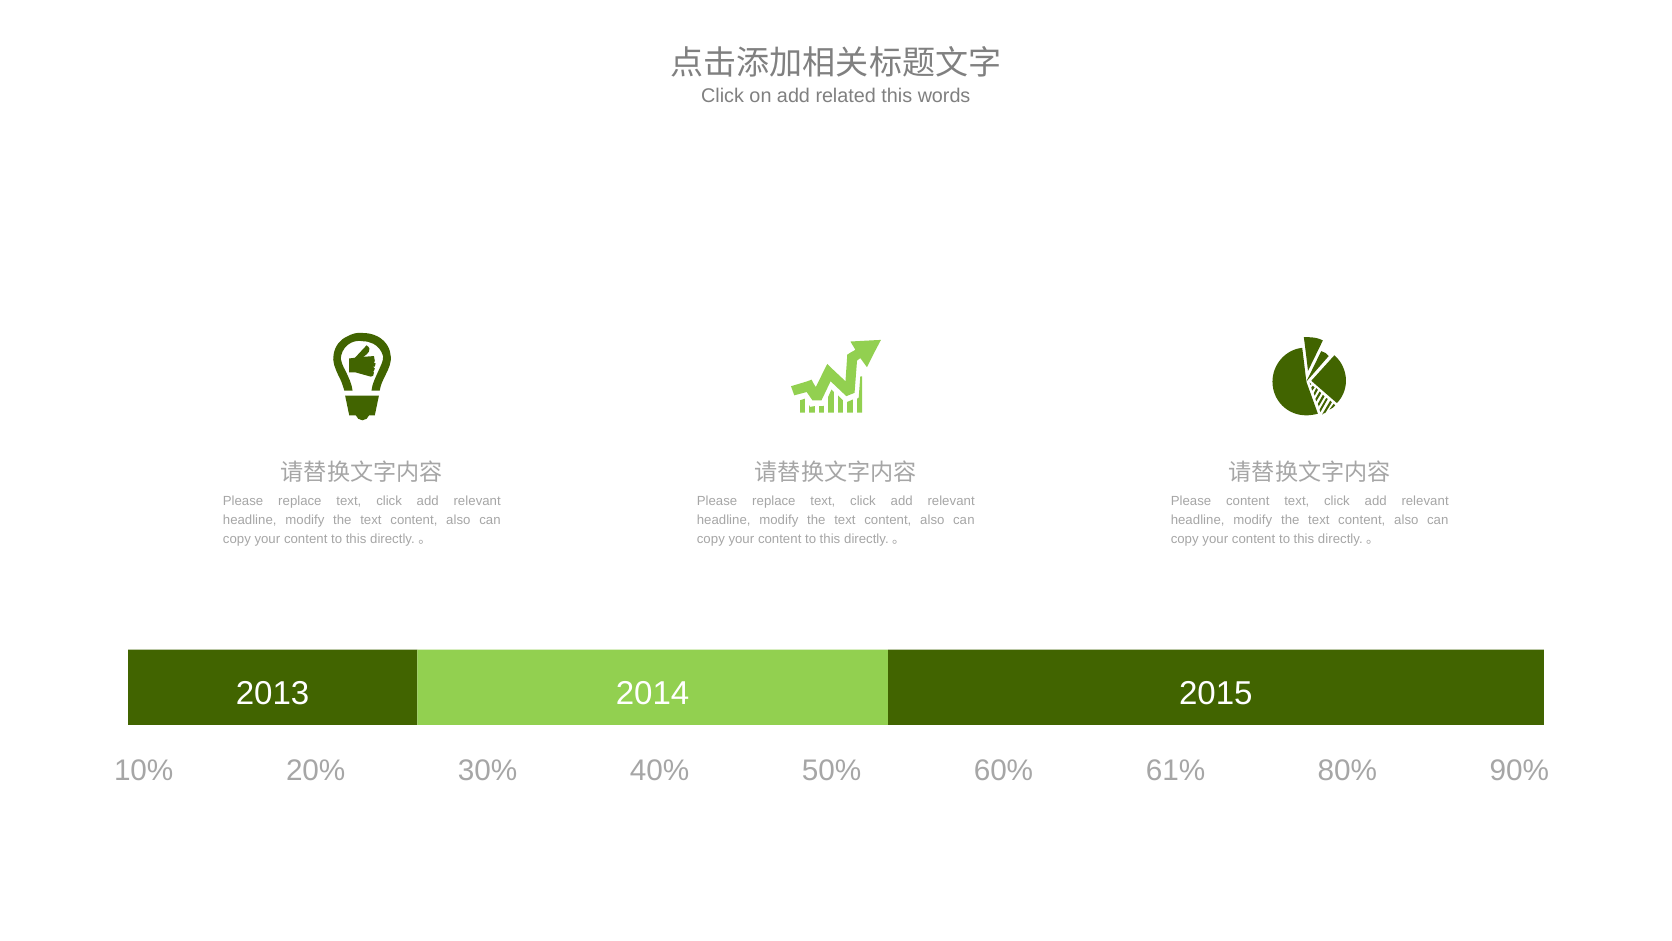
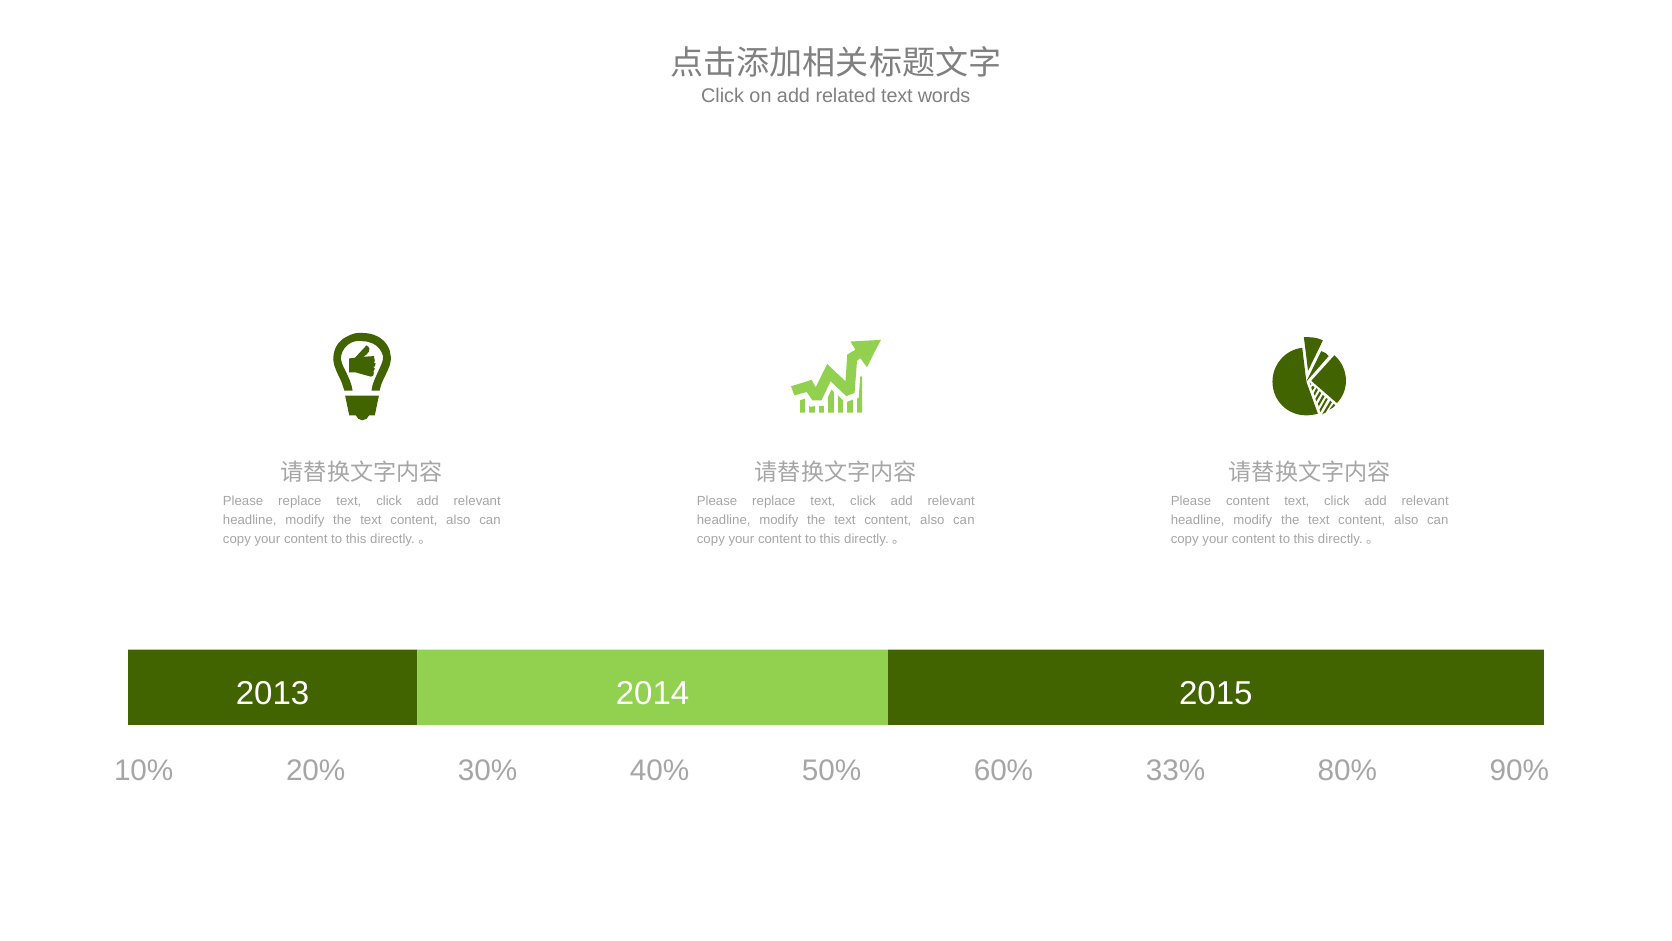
related this: this -> text (897, 95)
61%: 61% -> 33% (1176, 770)
